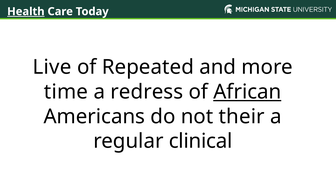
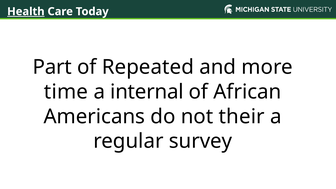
Live: Live -> Part (52, 67)
redress: redress -> internal (147, 92)
African underline: present -> none (247, 92)
clinical: clinical -> survey (201, 141)
